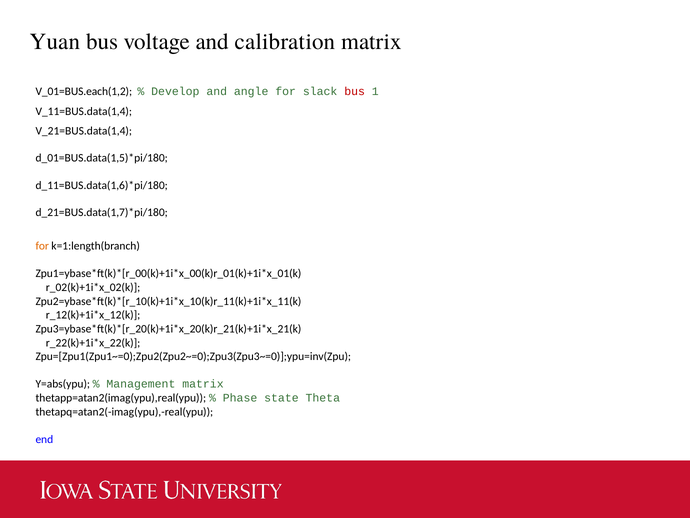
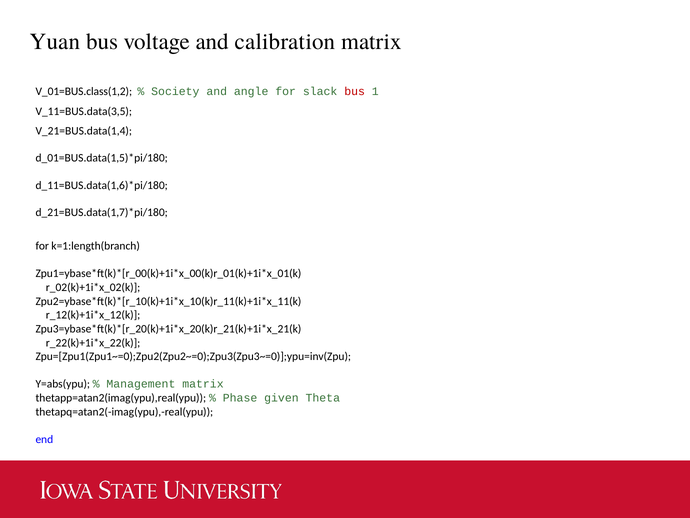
V_01=BUS.each(1,2: V_01=BUS.each(1,2 -> V_01=BUS.class(1,2 (84, 92)
Develop: Develop -> Society (175, 92)
V_11=BUS.data(1,4: V_11=BUS.data(1,4 -> V_11=BUS.data(3,5 (84, 111)
for colour: orange -> black (42, 246)
state: state -> given (281, 398)
